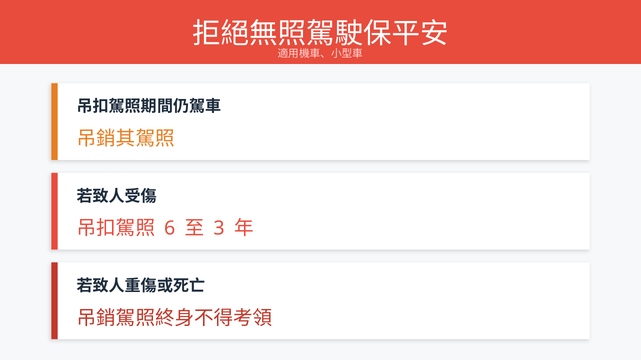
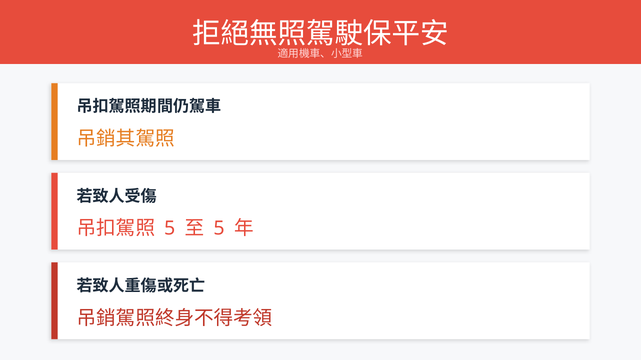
6: 6 -> 5 (170, 229)
3: 3 -> 5 (219, 229)
